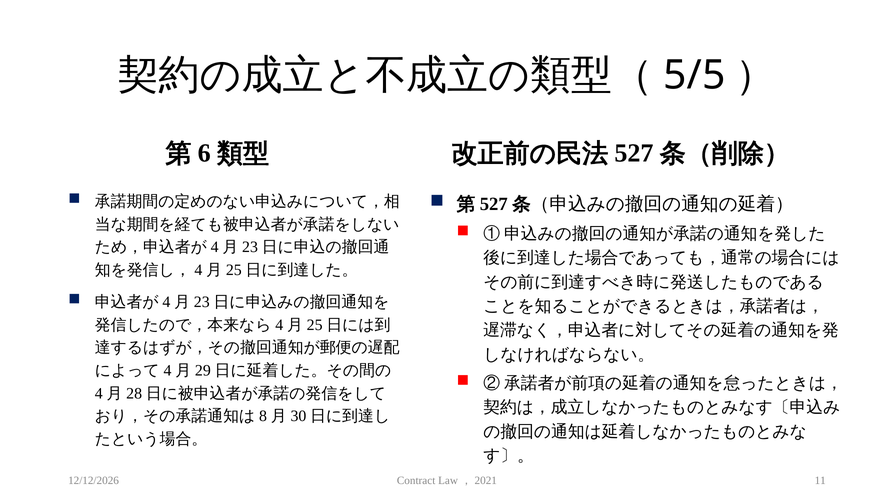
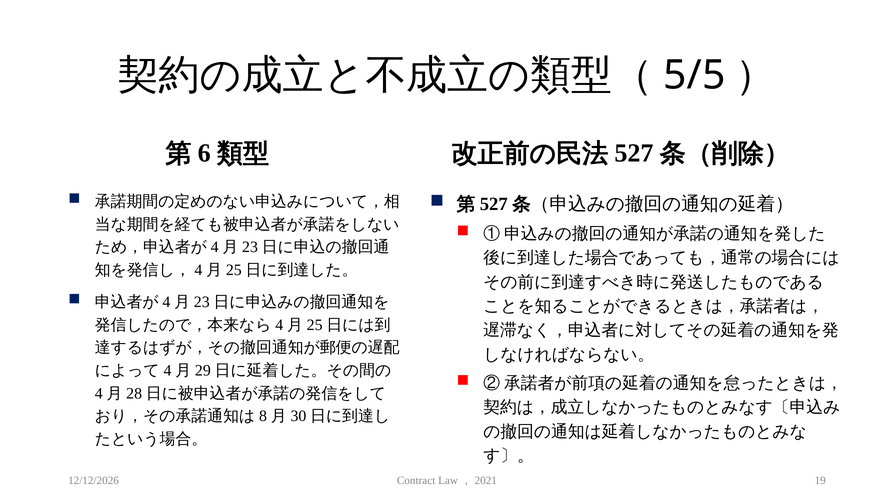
11: 11 -> 19 (820, 480)
